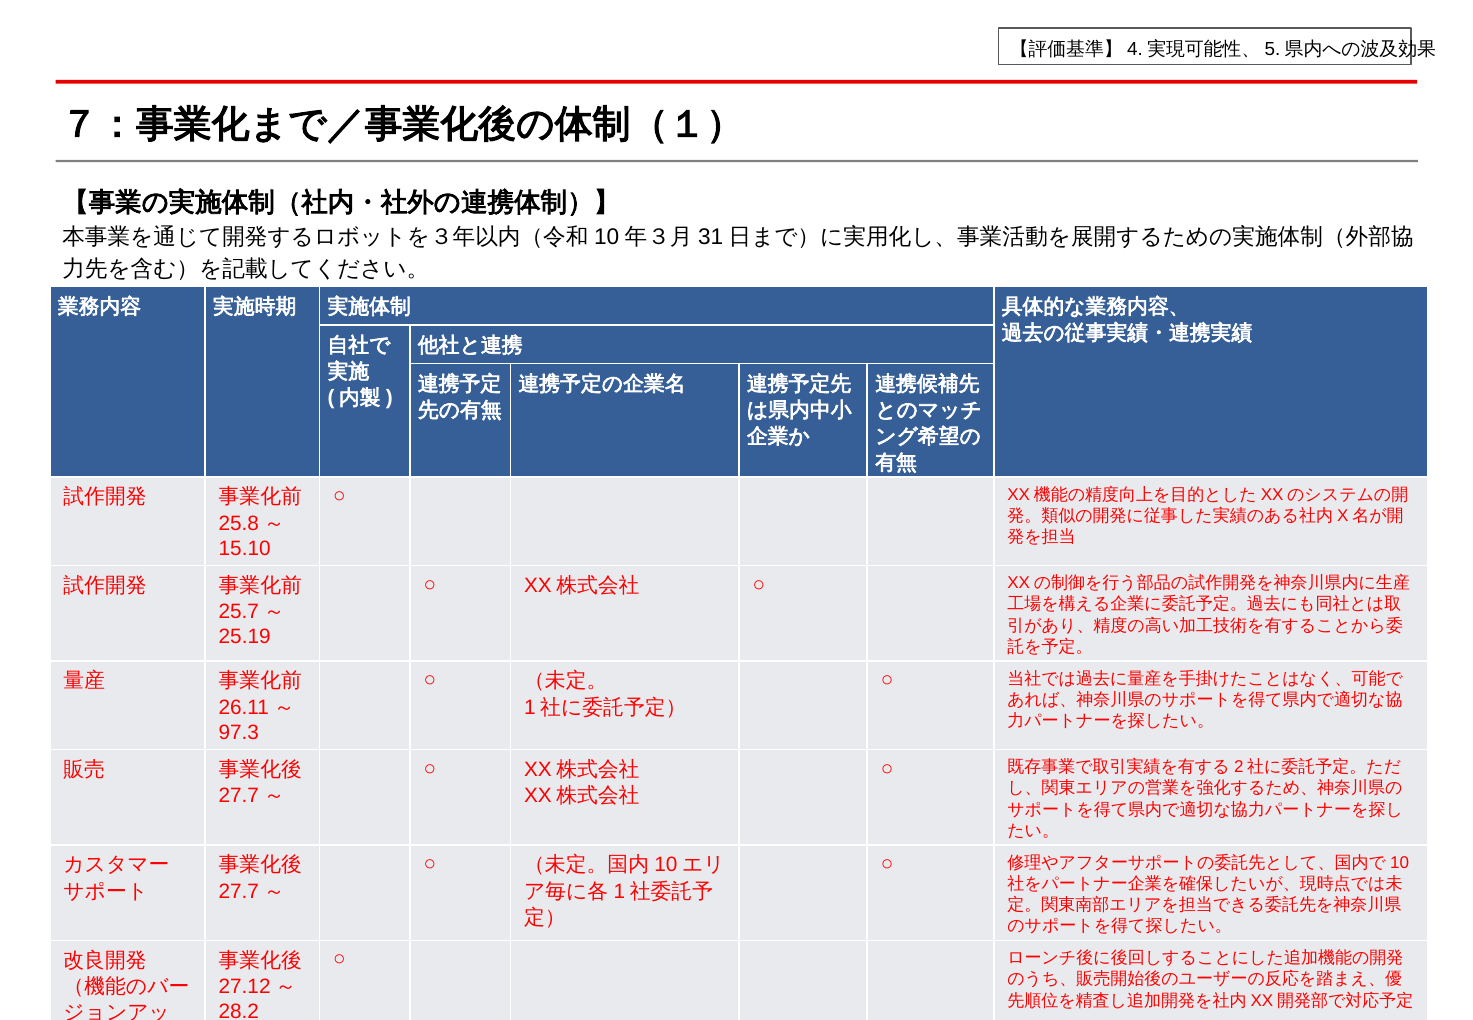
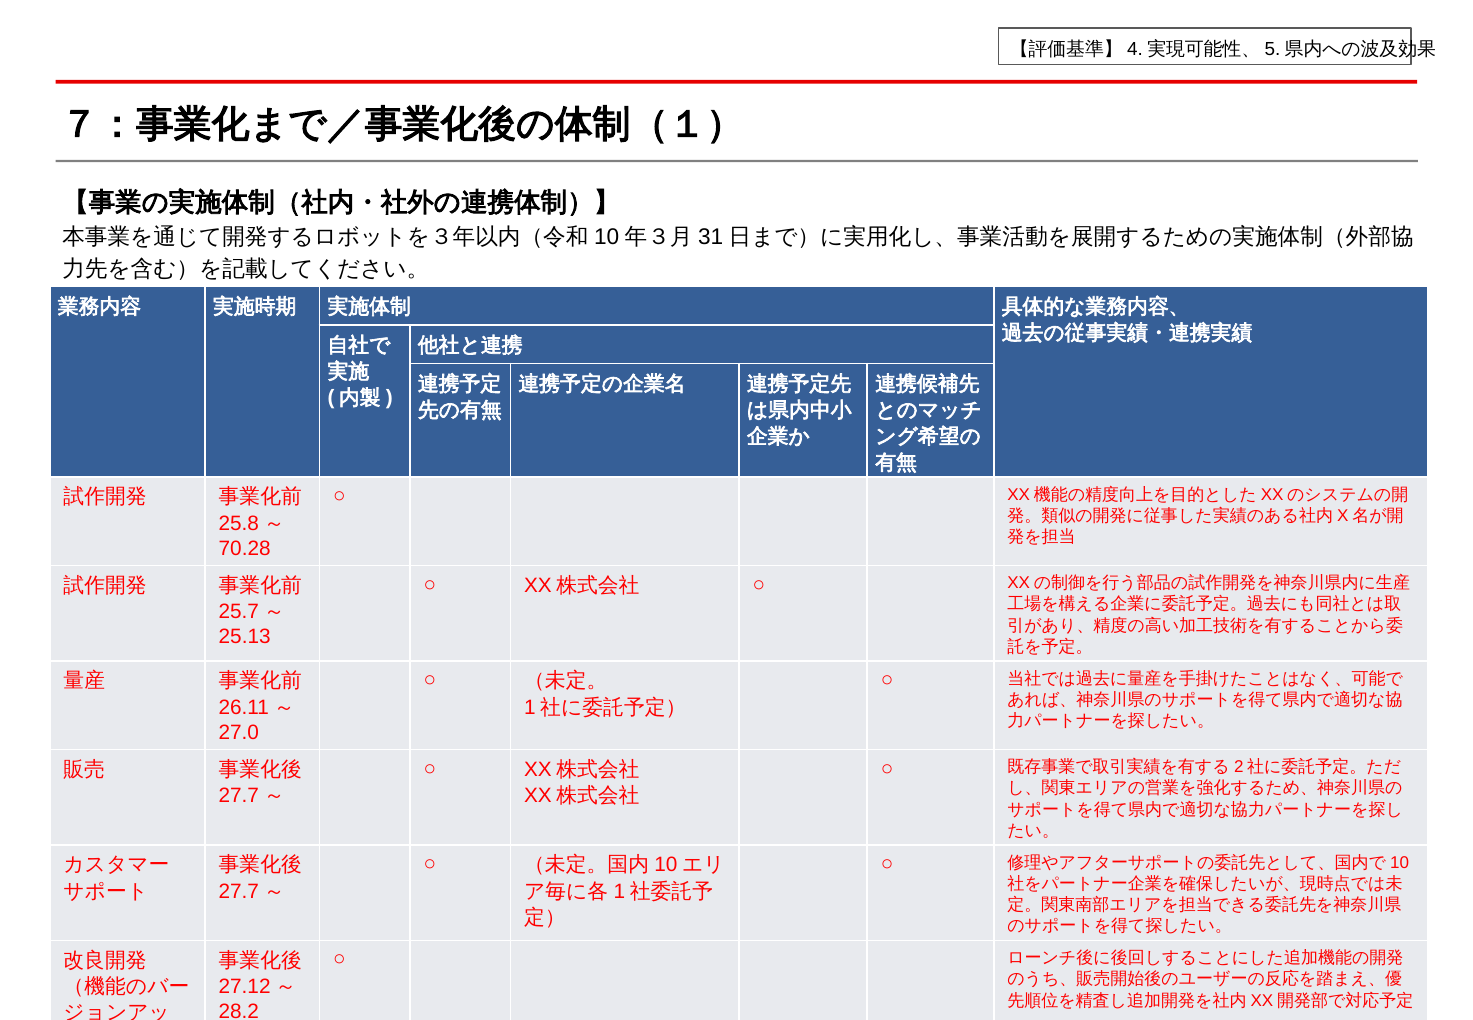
15.10: 15.10 -> 70.28 (245, 548)
25.19: 25.19 -> 25.13 (245, 637)
97.3: 97.3 -> 27.0 (239, 732)
